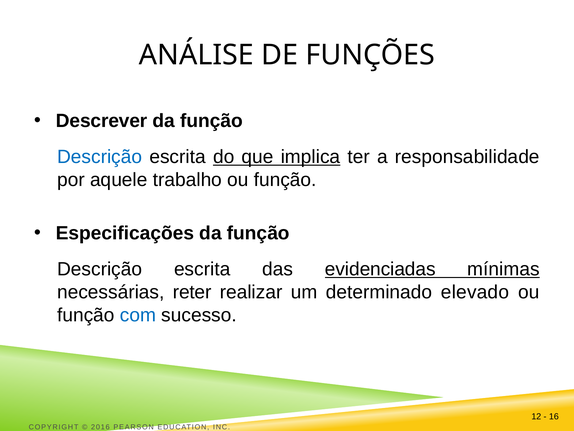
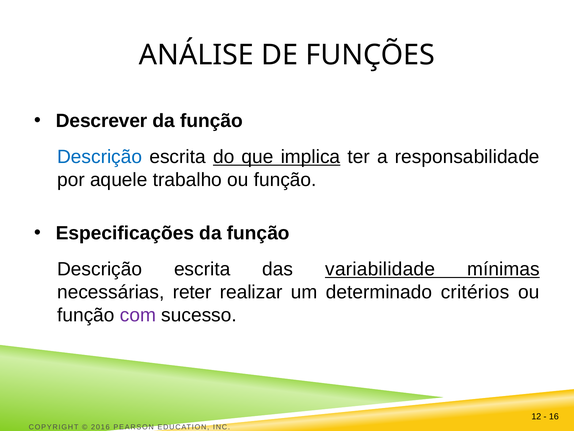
evidenciadas: evidenciadas -> variabilidade (380, 269)
elevado: elevado -> critérios (475, 292)
com colour: blue -> purple (138, 315)
